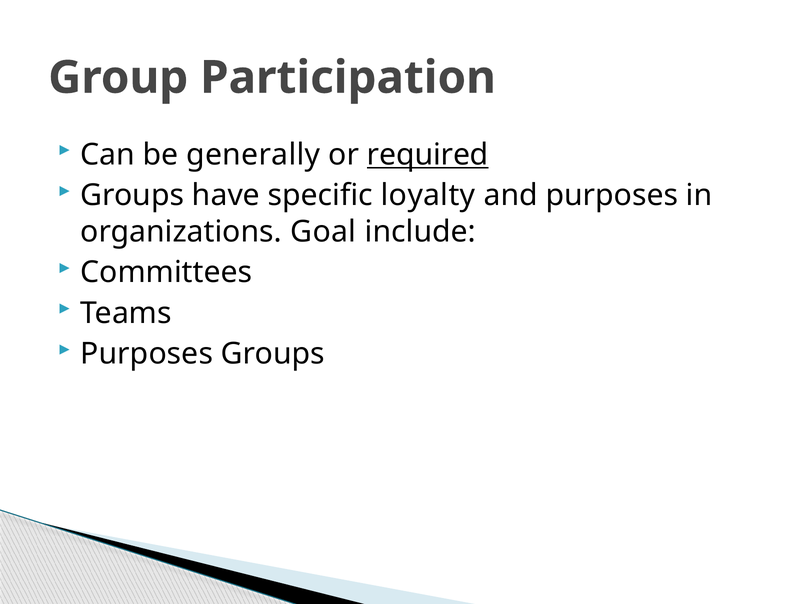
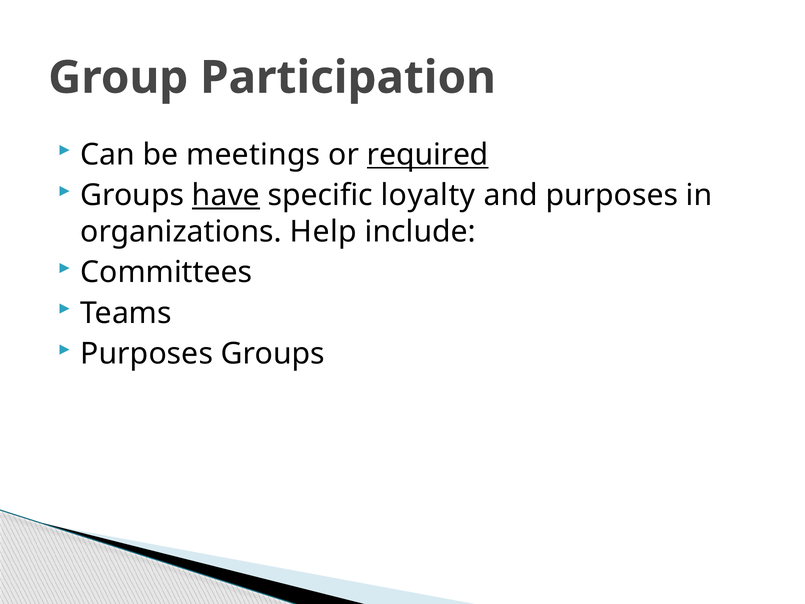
generally: generally -> meetings (253, 155)
have underline: none -> present (226, 195)
Goal: Goal -> Help (323, 232)
